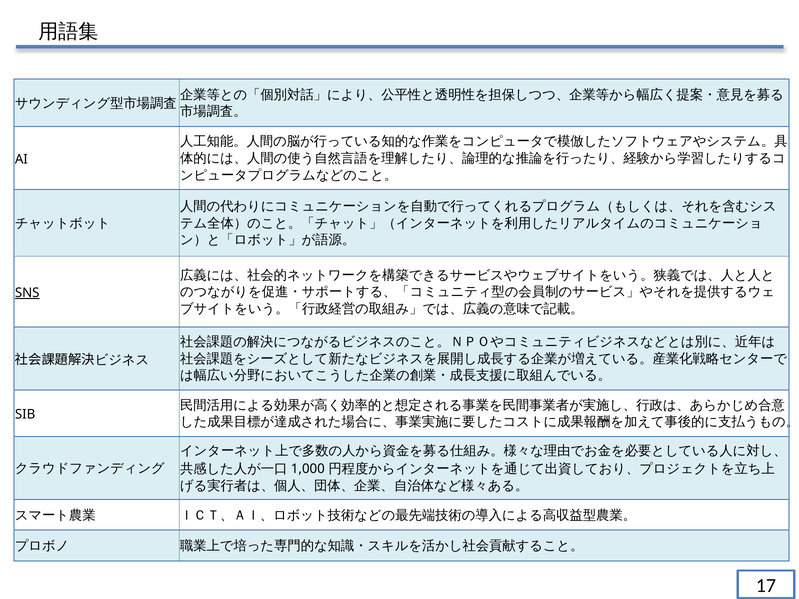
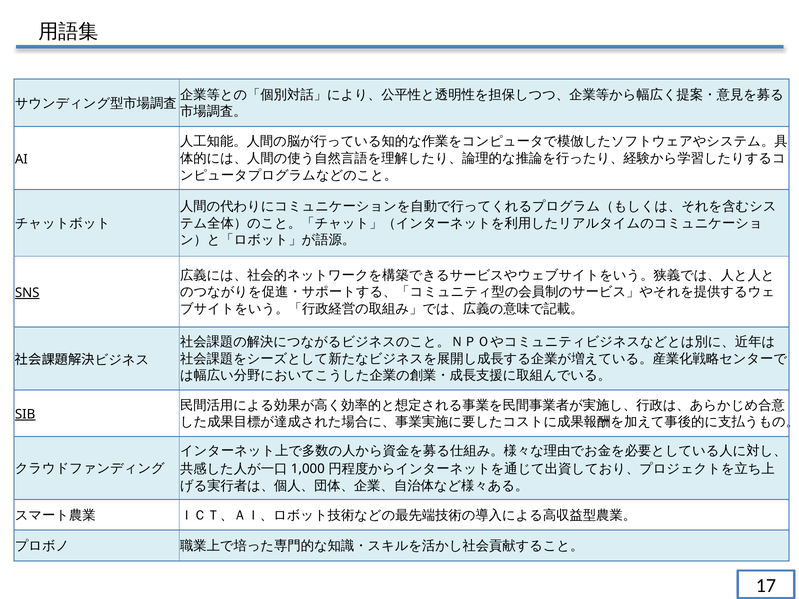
SIB underline: none -> present (25, 415)
